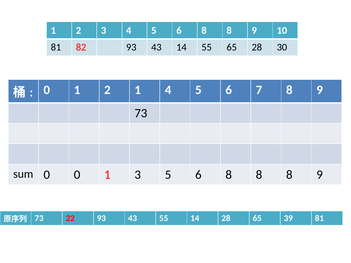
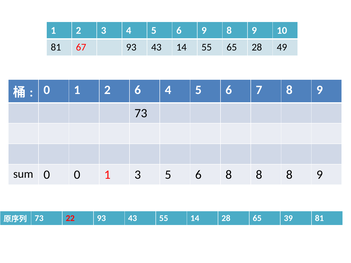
4 5 6 8: 8 -> 9 (204, 30)
82: 82 -> 67 (81, 47)
30: 30 -> 49 (282, 47)
2 1: 1 -> 6 (138, 90)
